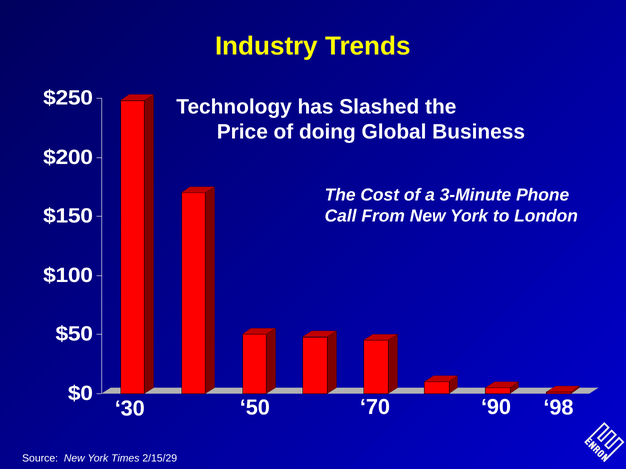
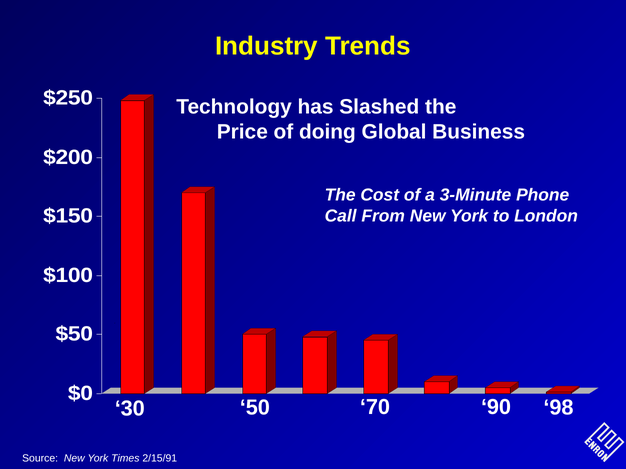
2/15/29: 2/15/29 -> 2/15/91 (160, 459)
